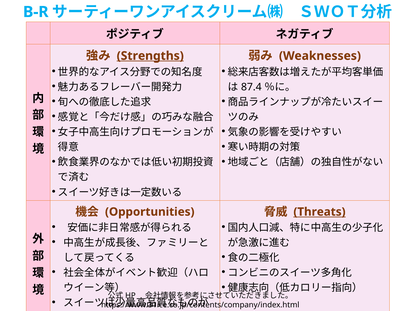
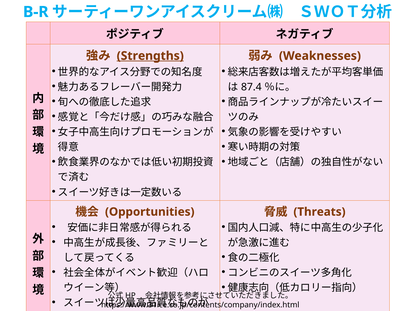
Threats underline: present -> none (319, 212)
